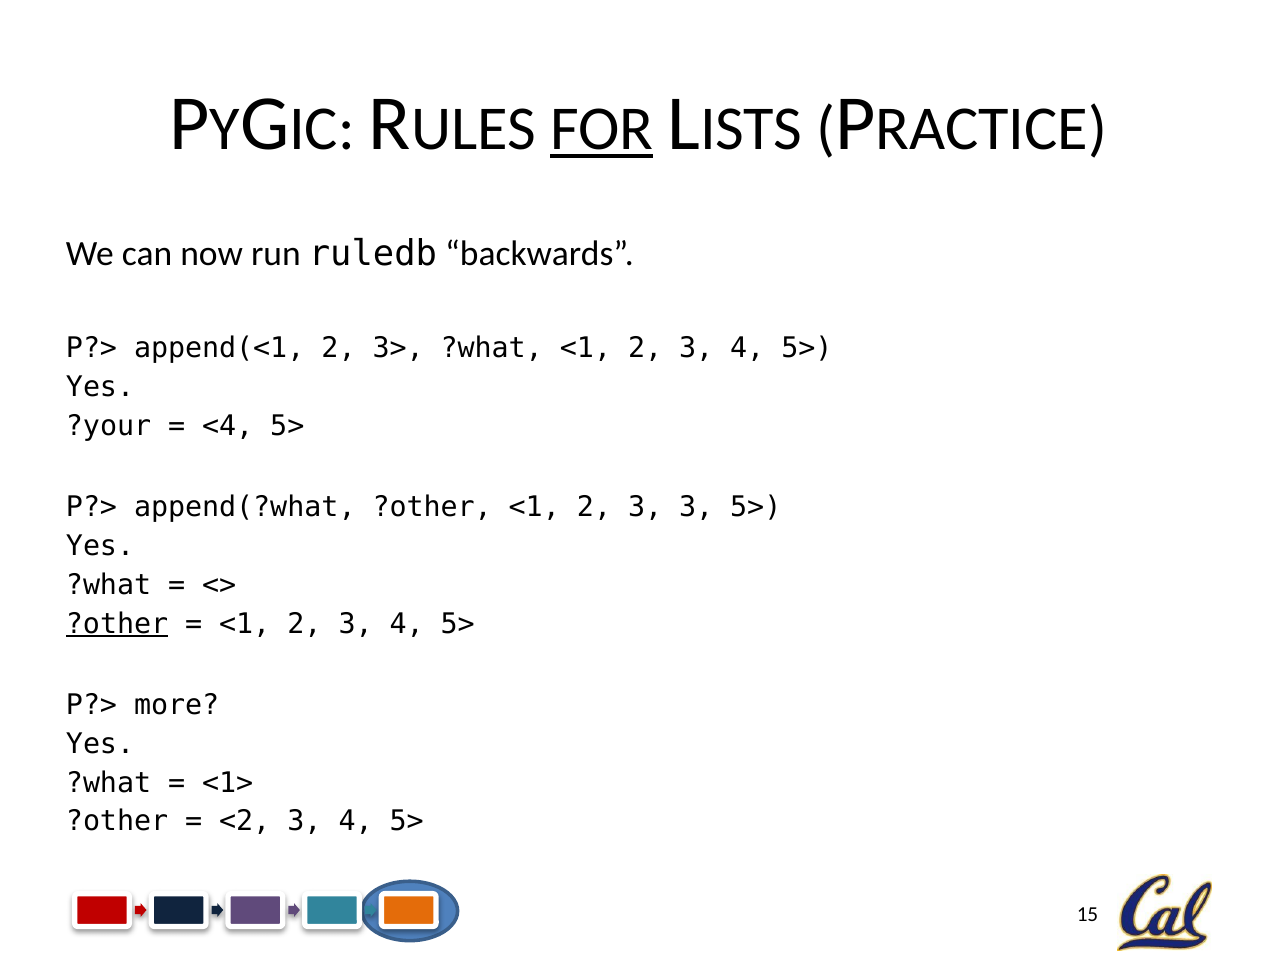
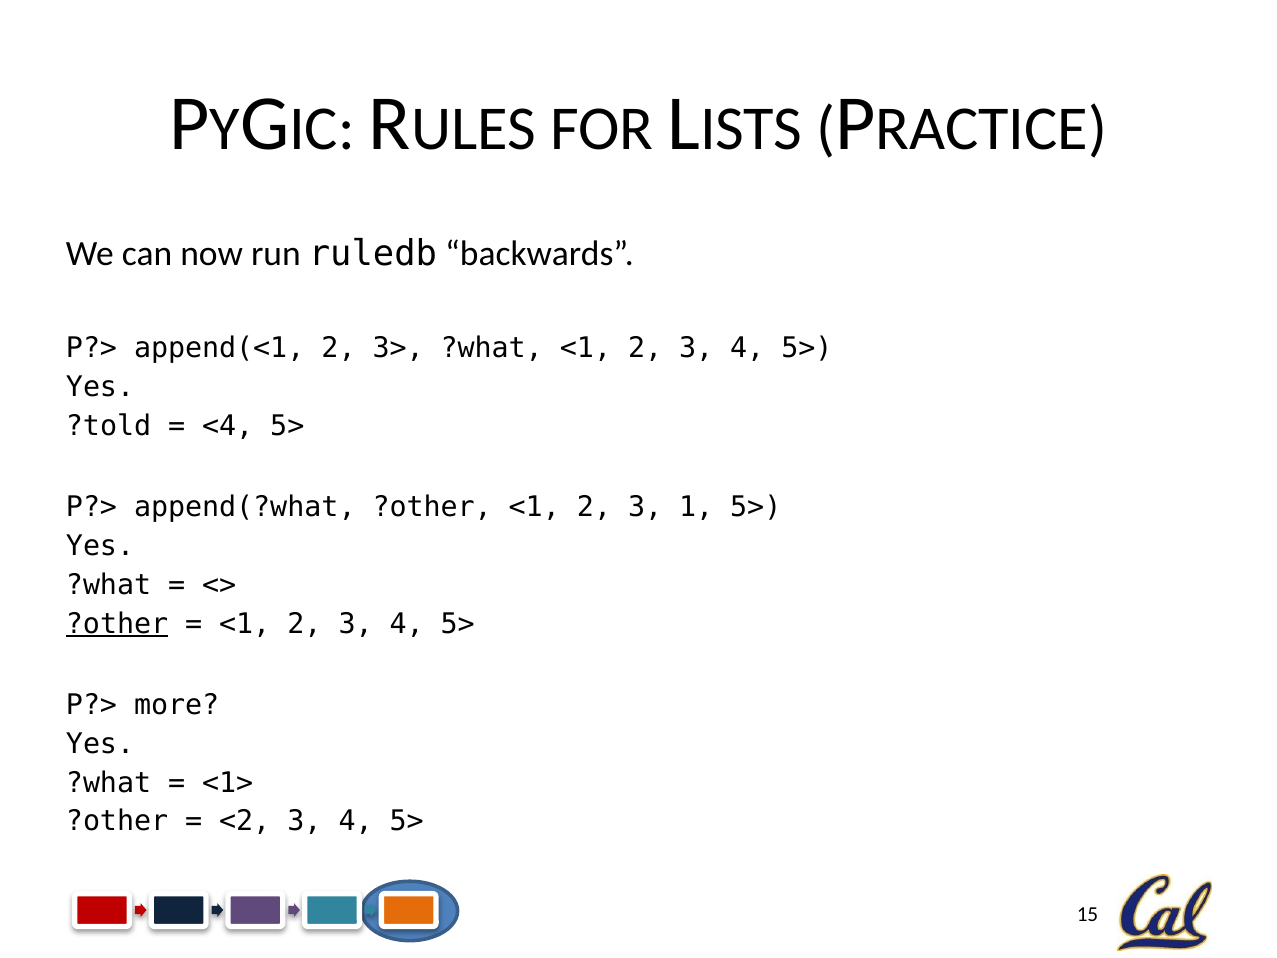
FOR underline: present -> none (602, 129)
?your: ?your -> ?told (109, 426)
3 3: 3 -> 1 (696, 507)
